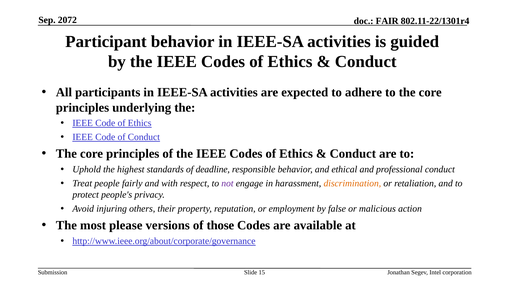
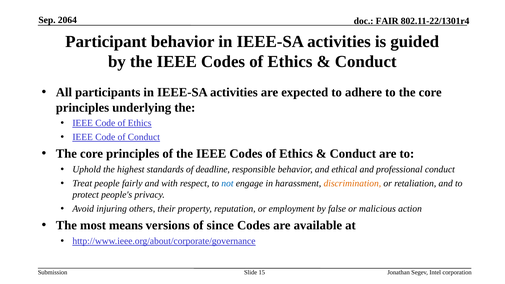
2072: 2072 -> 2064 (67, 20)
not colour: purple -> blue (227, 184)
please: please -> means (126, 225)
those: those -> since (220, 225)
